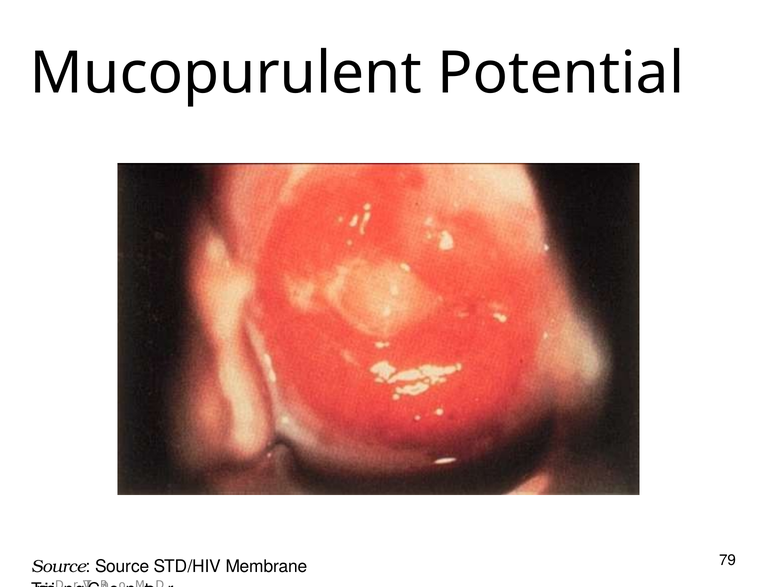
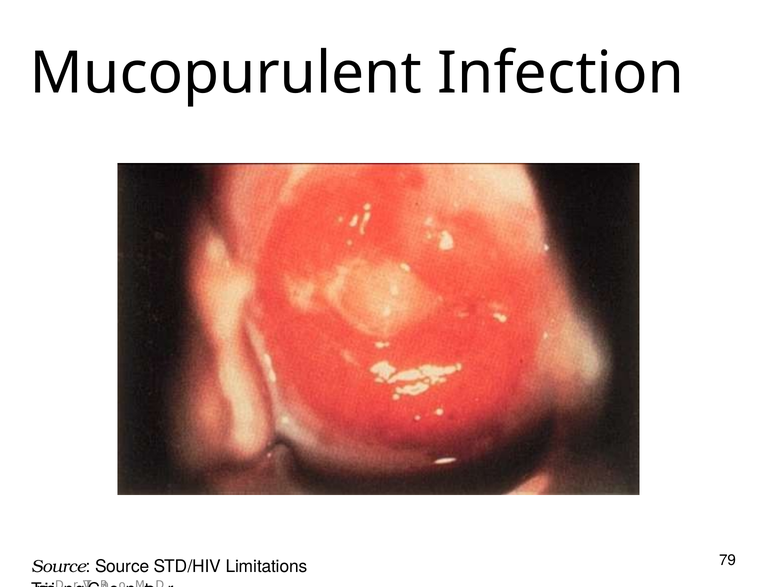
Potential: Potential -> Infection (561, 73)
Membrane: Membrane -> Limitations (267, 567)
